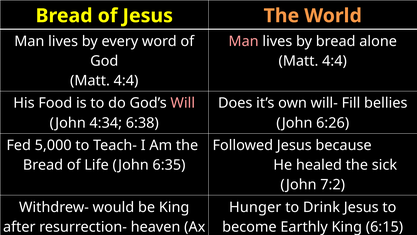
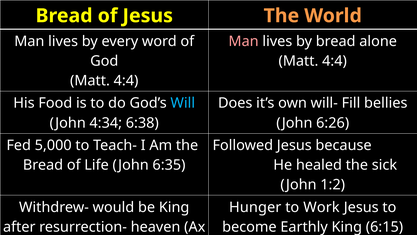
Will colour: pink -> light blue (183, 103)
7:2: 7:2 -> 1:2 (333, 185)
Drink: Drink -> Work (321, 207)
